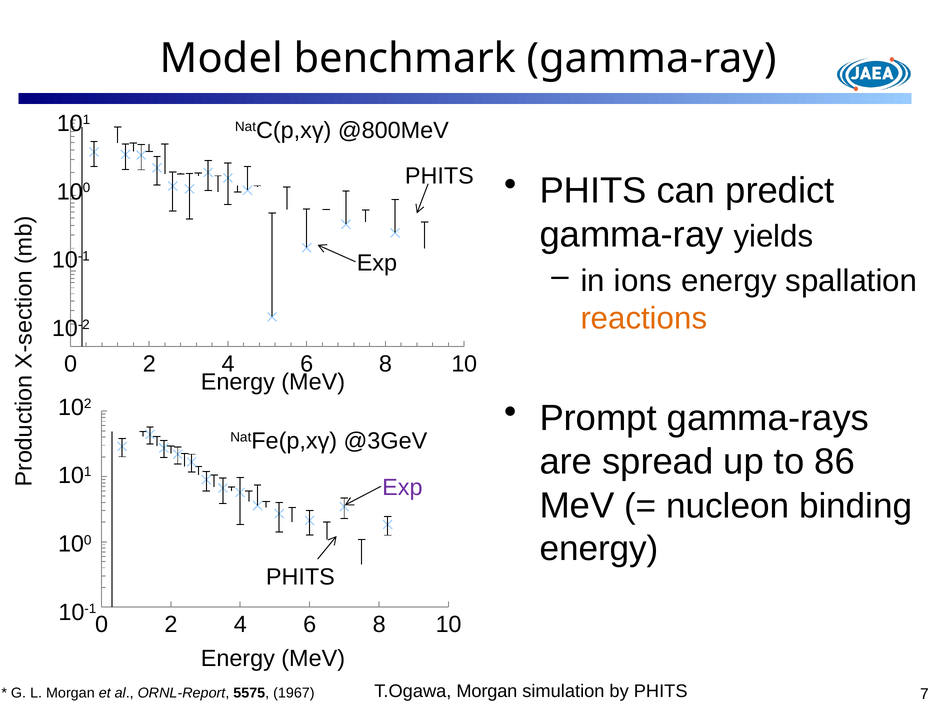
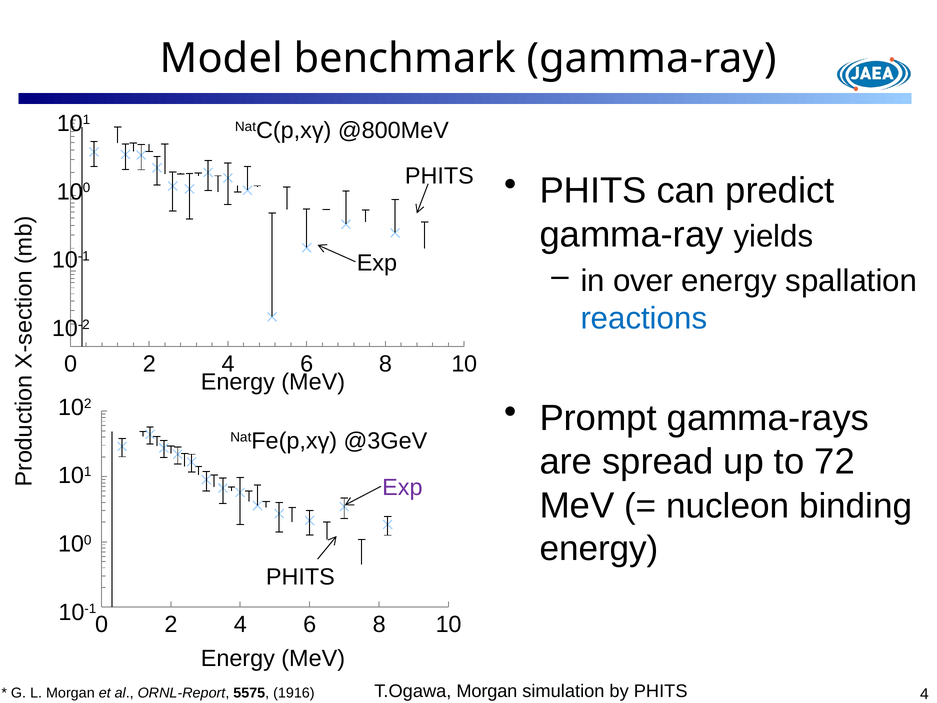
ions: ions -> over (643, 281)
reactions colour: orange -> blue (644, 319)
86: 86 -> 72 (835, 462)
PHITS 7: 7 -> 4 (924, 694)
1967: 1967 -> 1916 (294, 693)
